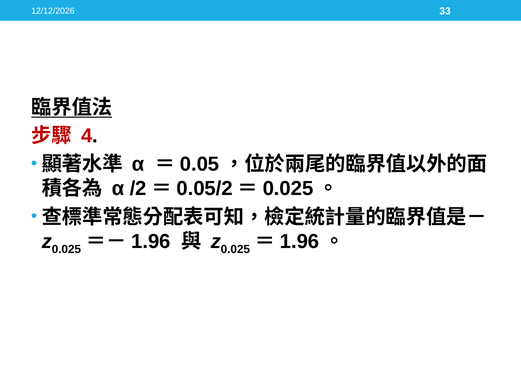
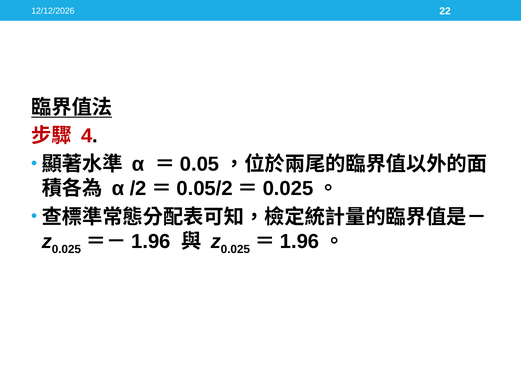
33: 33 -> 22 (445, 11)
